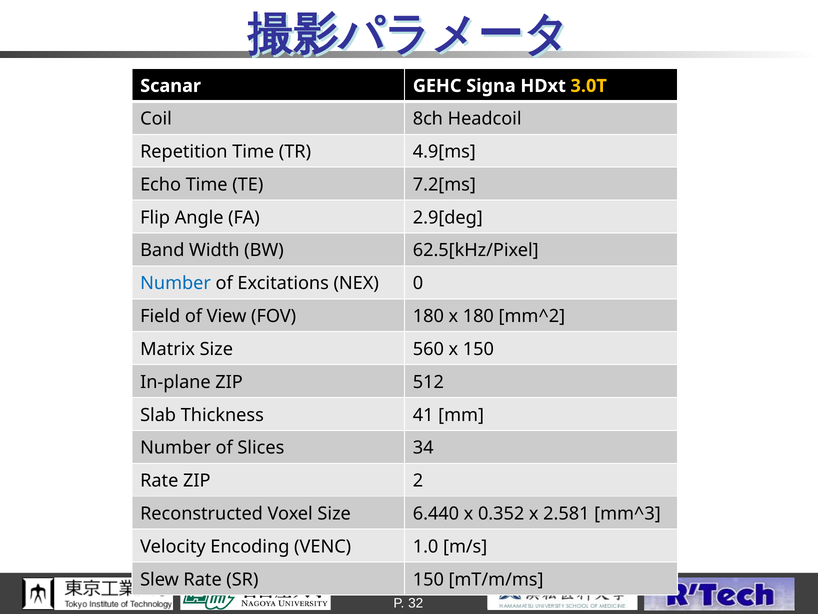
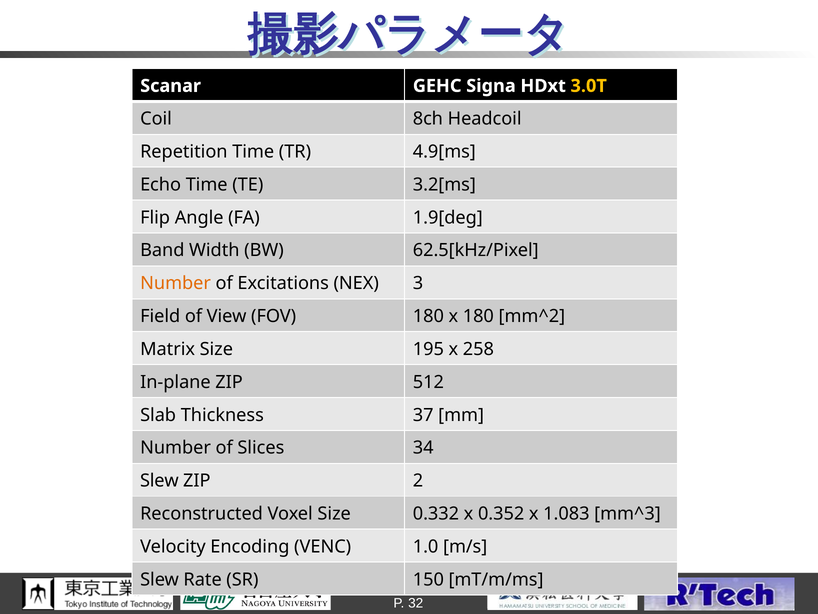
7.2[ms: 7.2[ms -> 3.2[ms (444, 184)
2.9[deg: 2.9[deg -> 1.9[deg (448, 217)
Number colour: blue -> orange (176, 283)
0: 0 -> 3 (418, 283)
560: 560 -> 195 (428, 349)
x 150: 150 -> 258 (478, 349)
41: 41 -> 37 (423, 415)
Rate: Rate -> Slew (159, 480)
6.440: 6.440 -> 0.332 (436, 513)
2.581: 2.581 -> 1.083 (566, 513)
